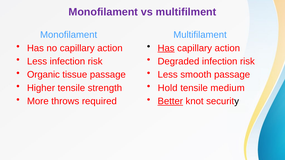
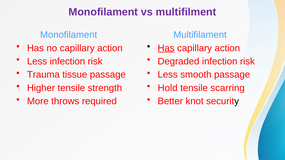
Organic: Organic -> Trauma (43, 75)
medium: medium -> scarring (228, 88)
Better underline: present -> none (170, 101)
